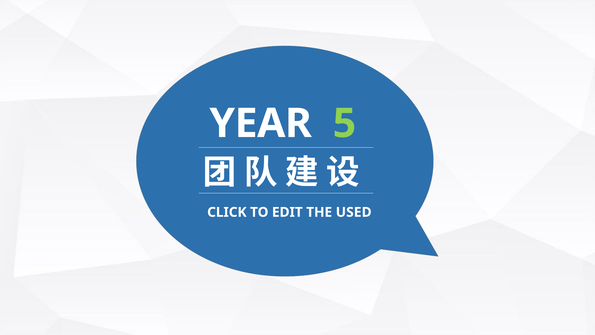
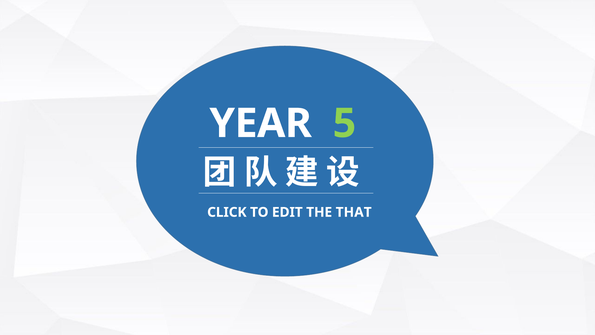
USED: USED -> THAT (354, 212)
